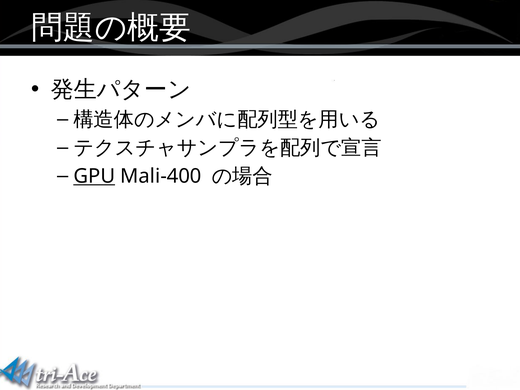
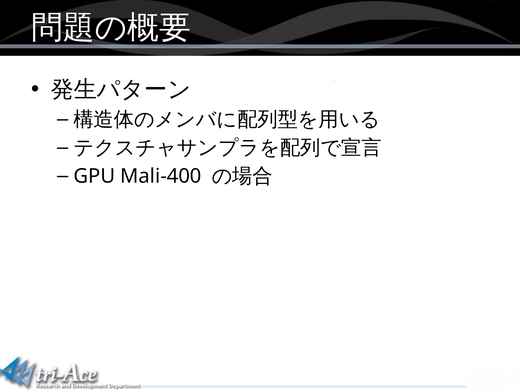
GPU underline: present -> none (94, 176)
